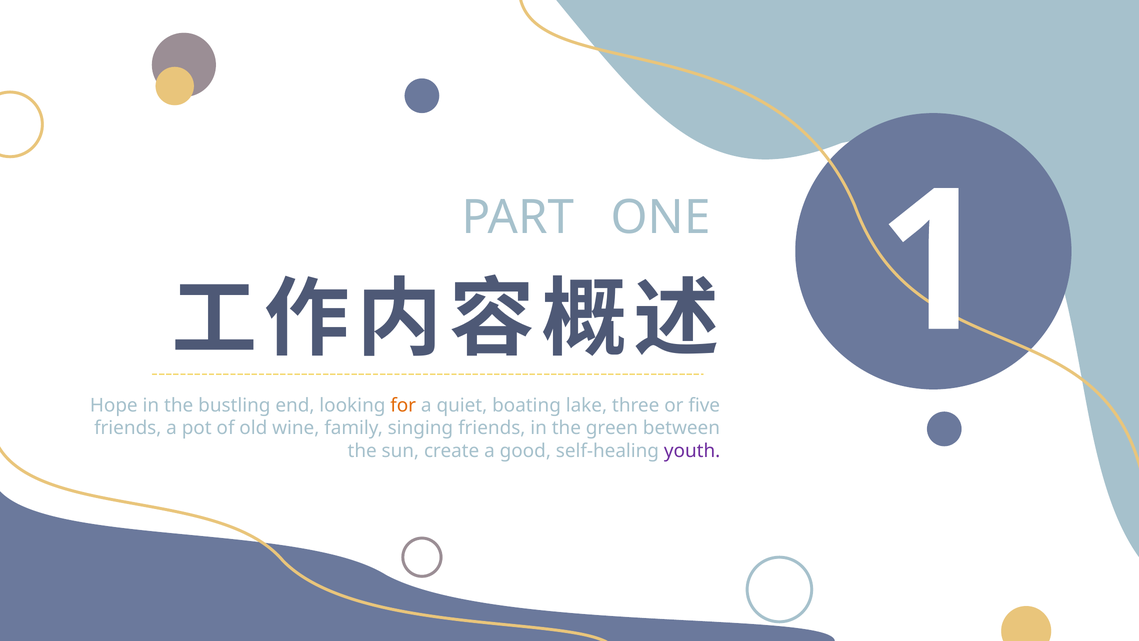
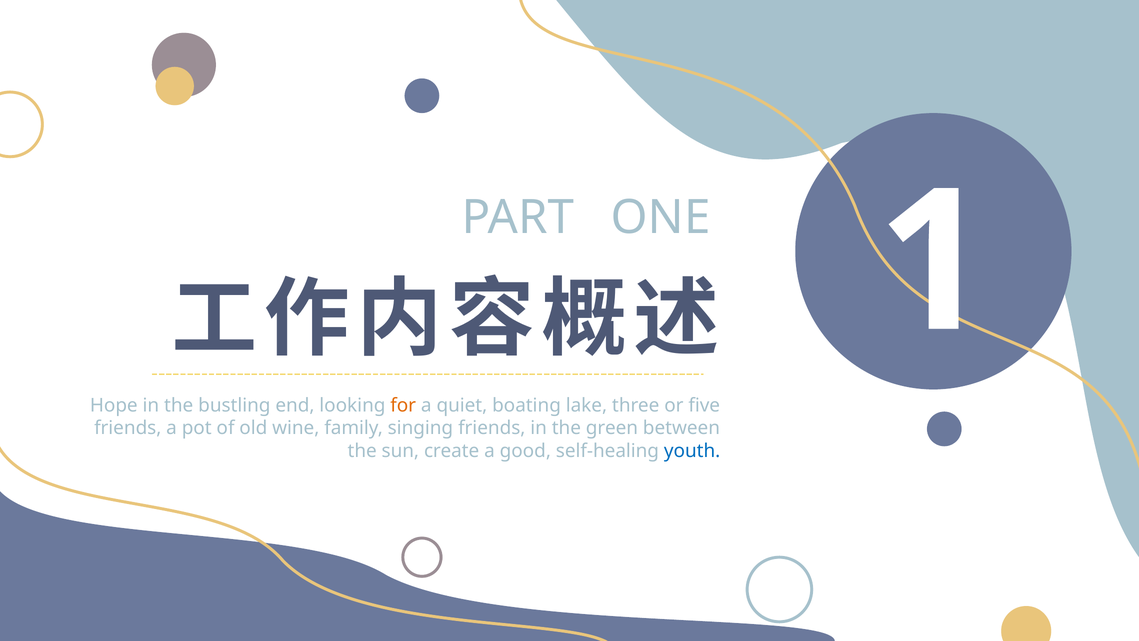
youth colour: purple -> blue (692, 451)
